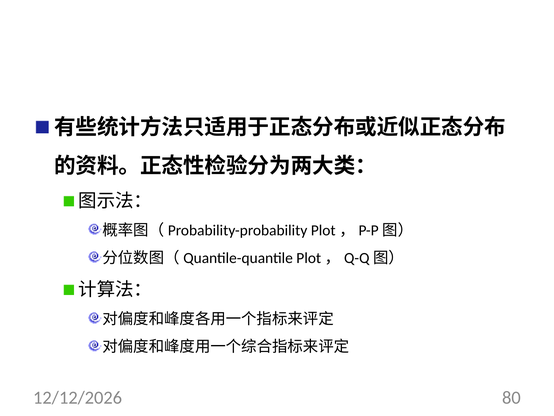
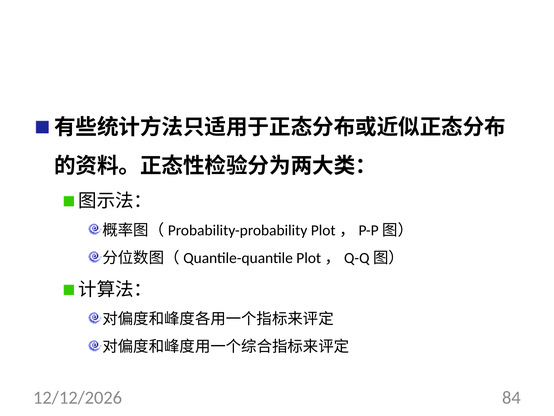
80: 80 -> 84 (511, 397)
